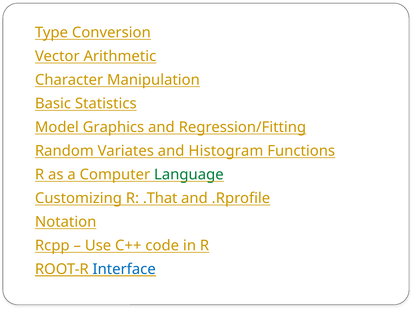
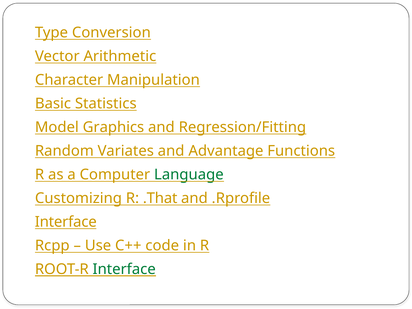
Histogram: Histogram -> Advantage (226, 151)
Notation: Notation -> Interface (66, 222)
Interface colour: blue -> green (124, 269)
